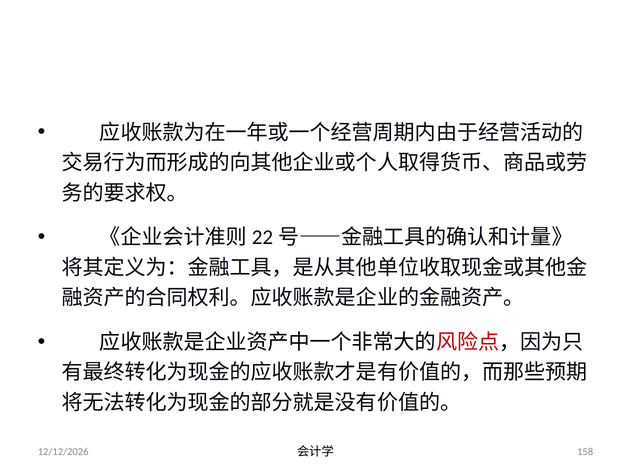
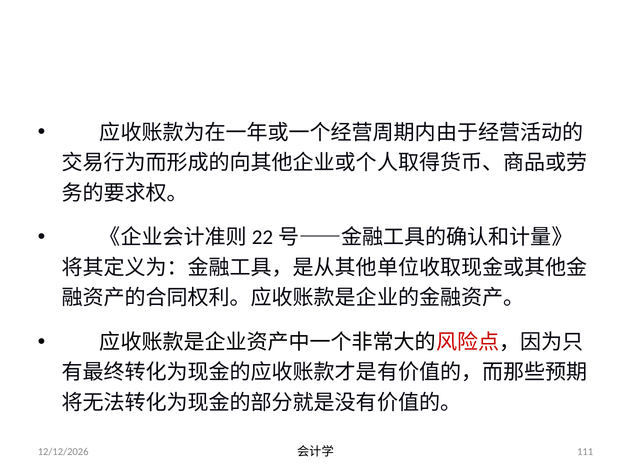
158: 158 -> 111 (585, 452)
